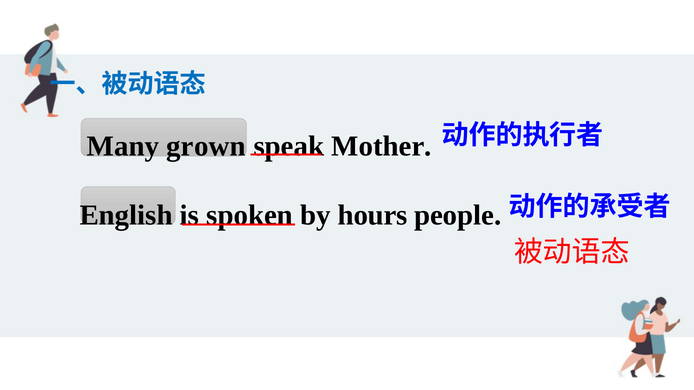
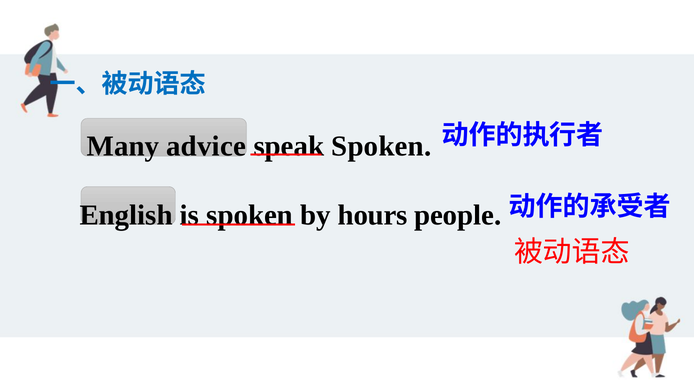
grown: grown -> advice (206, 146)
Mother: Mother -> Spoken (381, 146)
